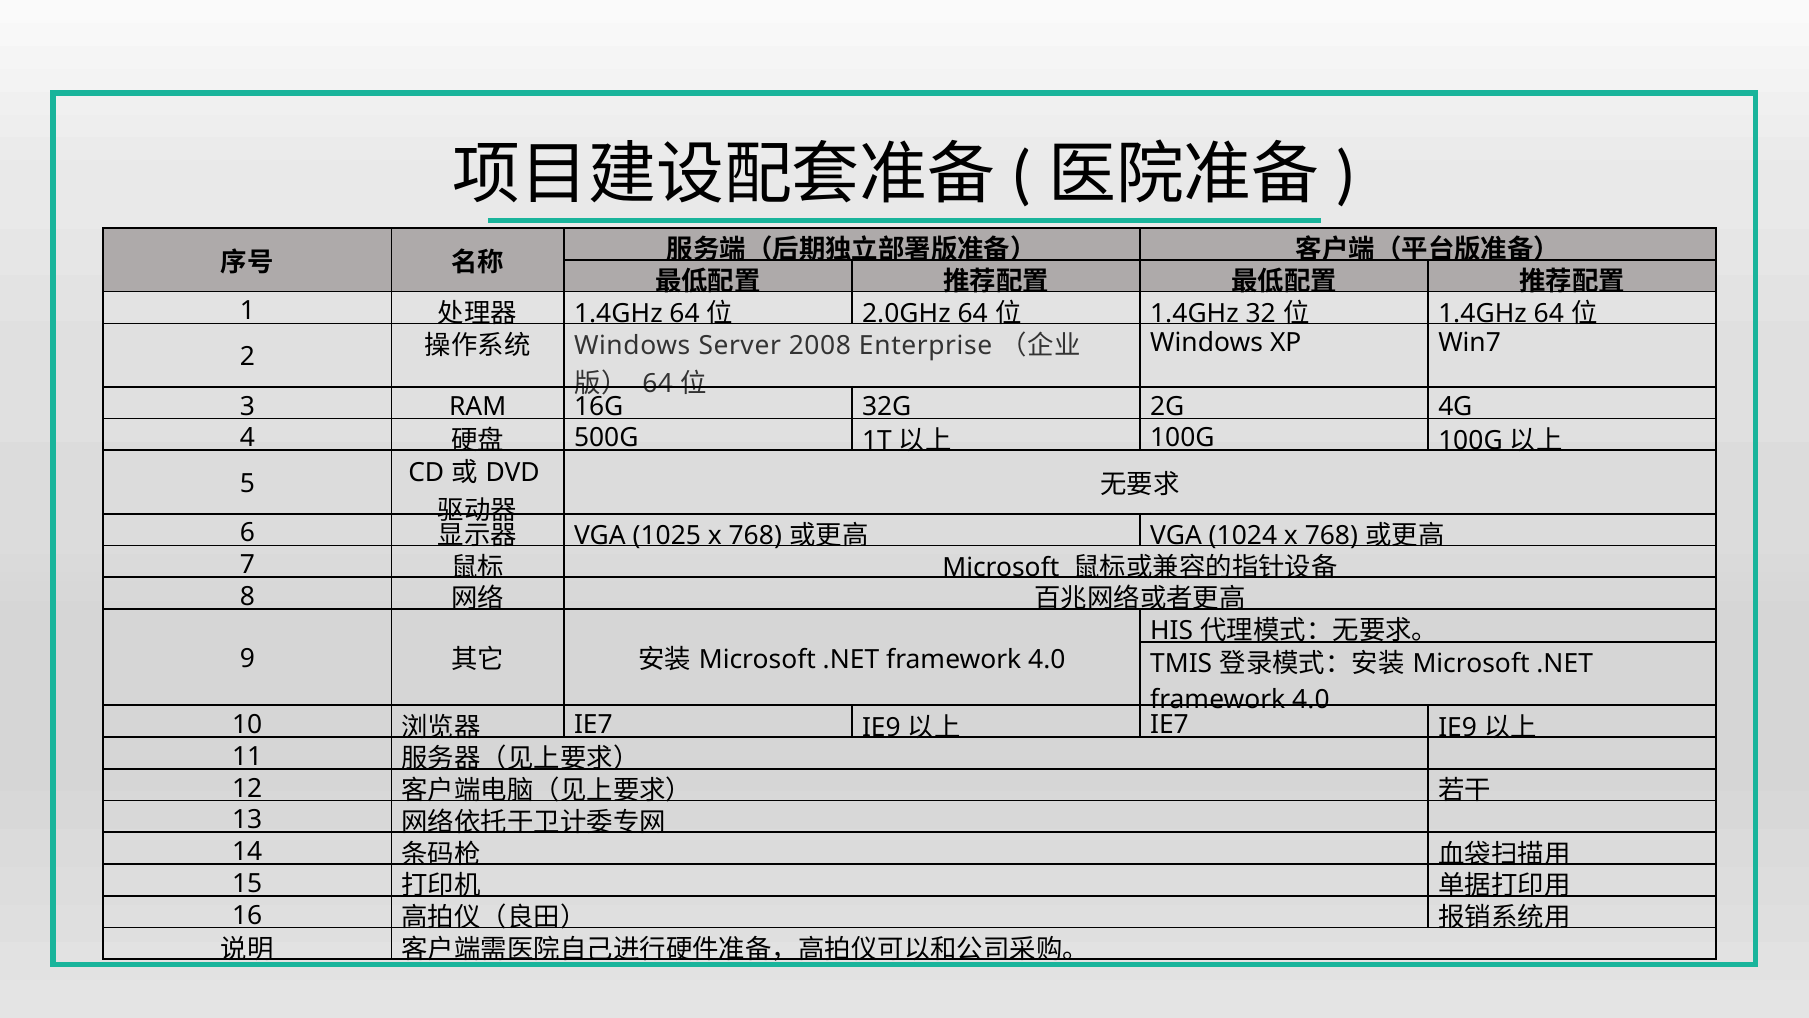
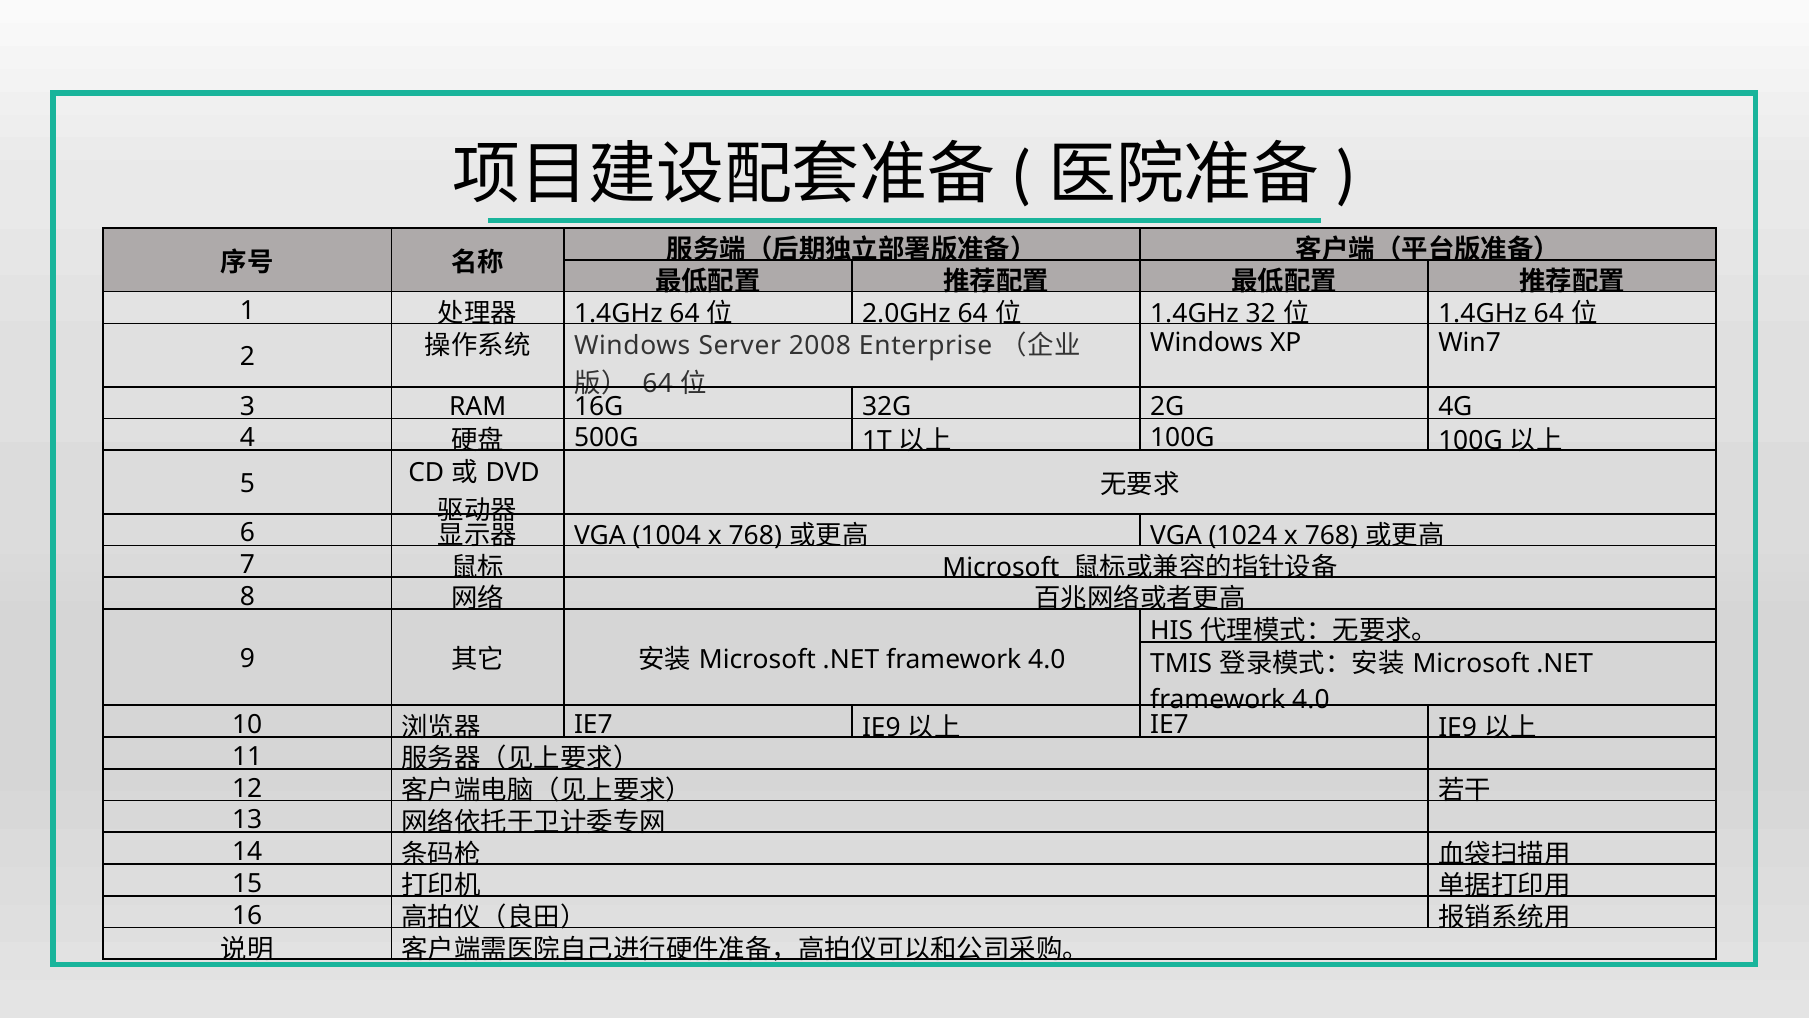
1025: 1025 -> 1004 (667, 536)
